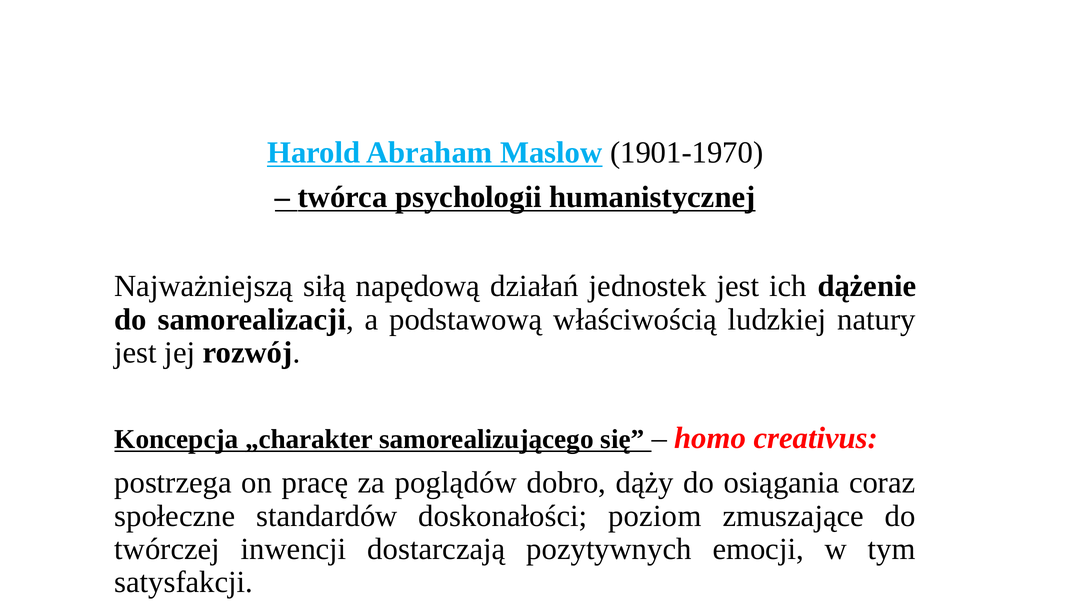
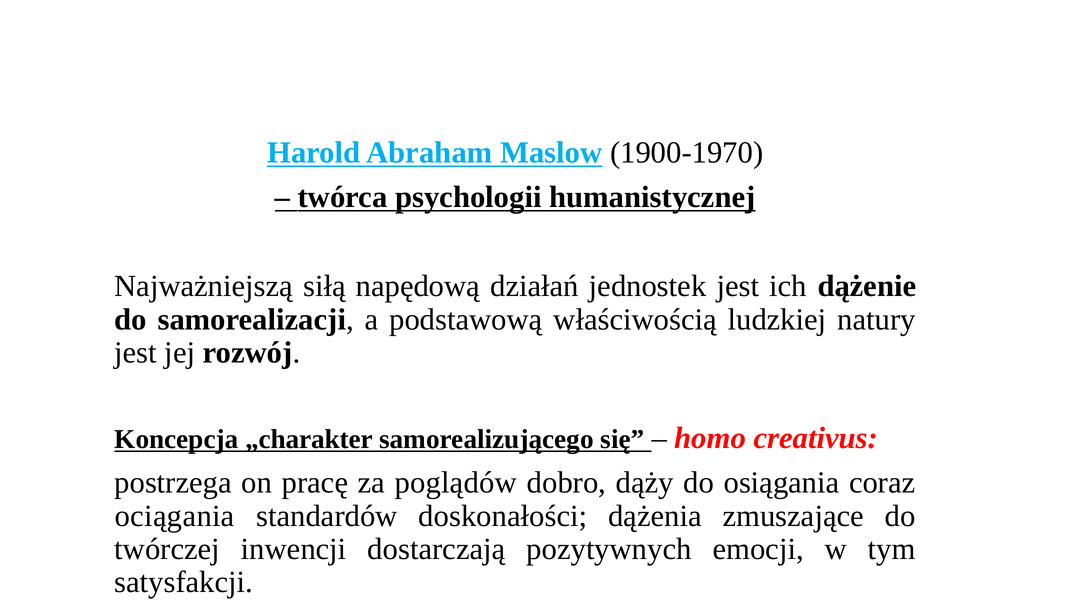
1901-1970: 1901-1970 -> 1900-1970 (687, 153)
społeczne: społeczne -> ociągania (175, 516)
poziom: poziom -> dążenia (655, 516)
